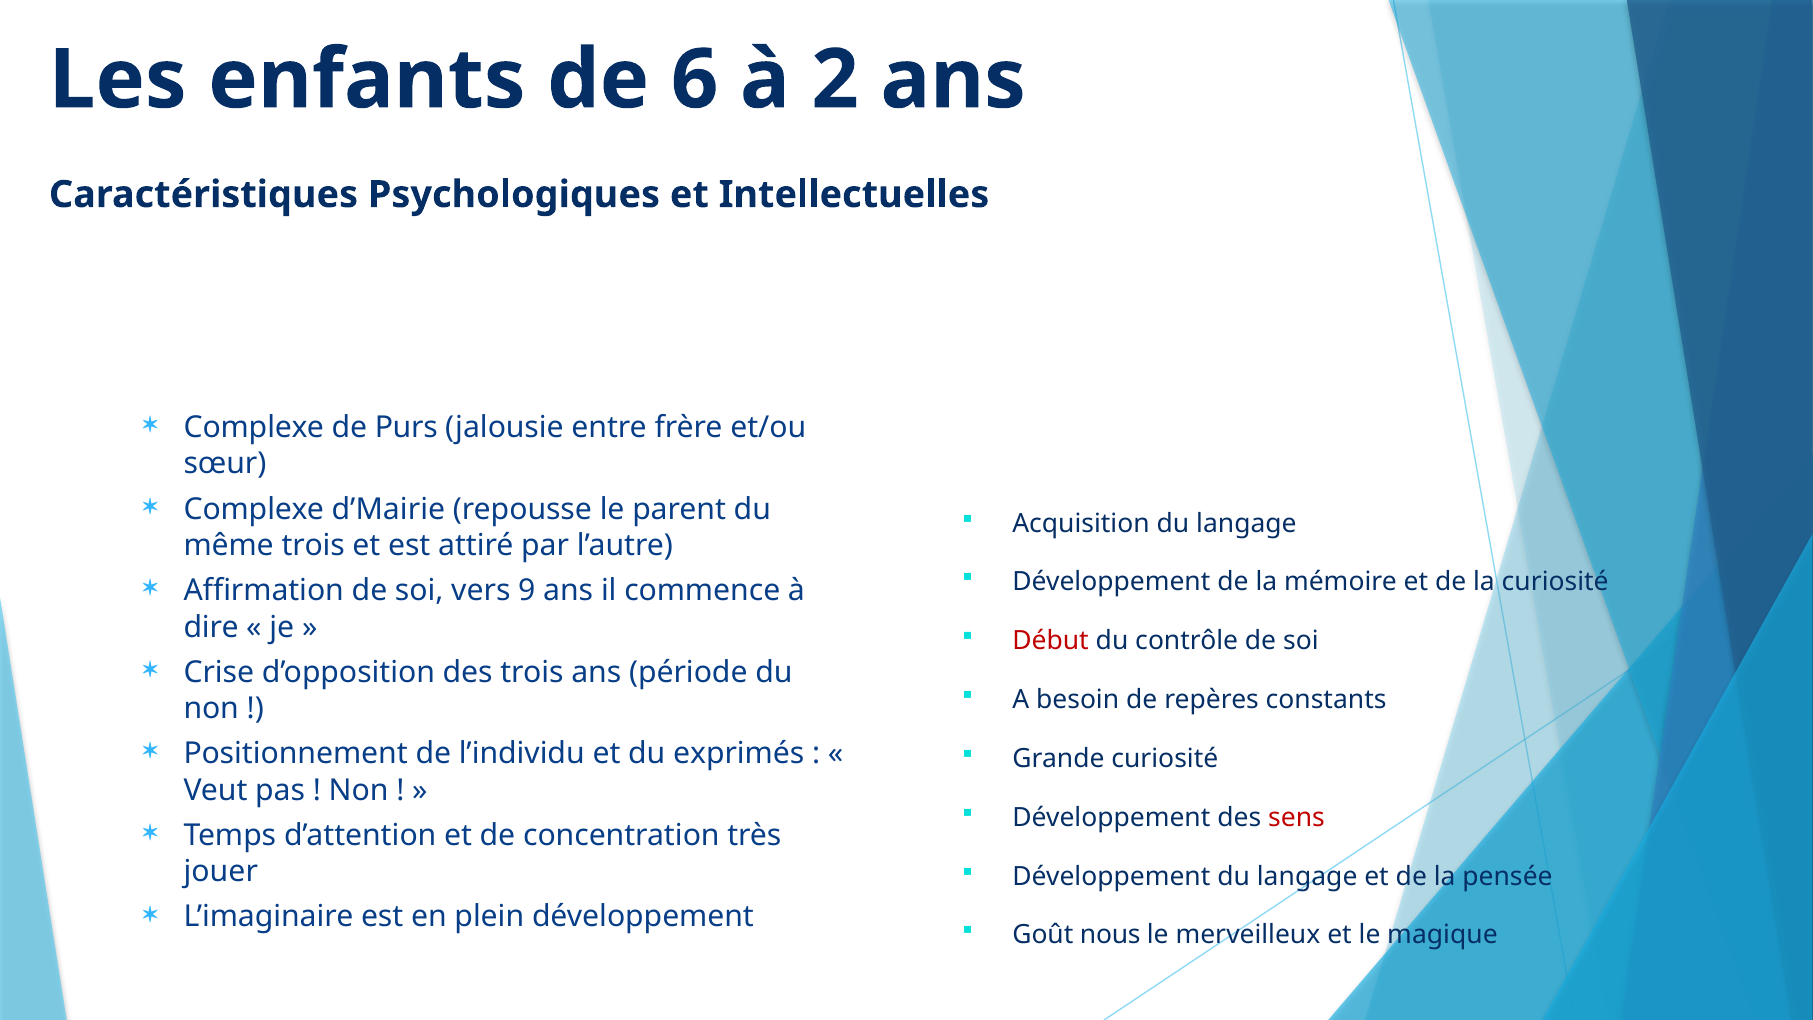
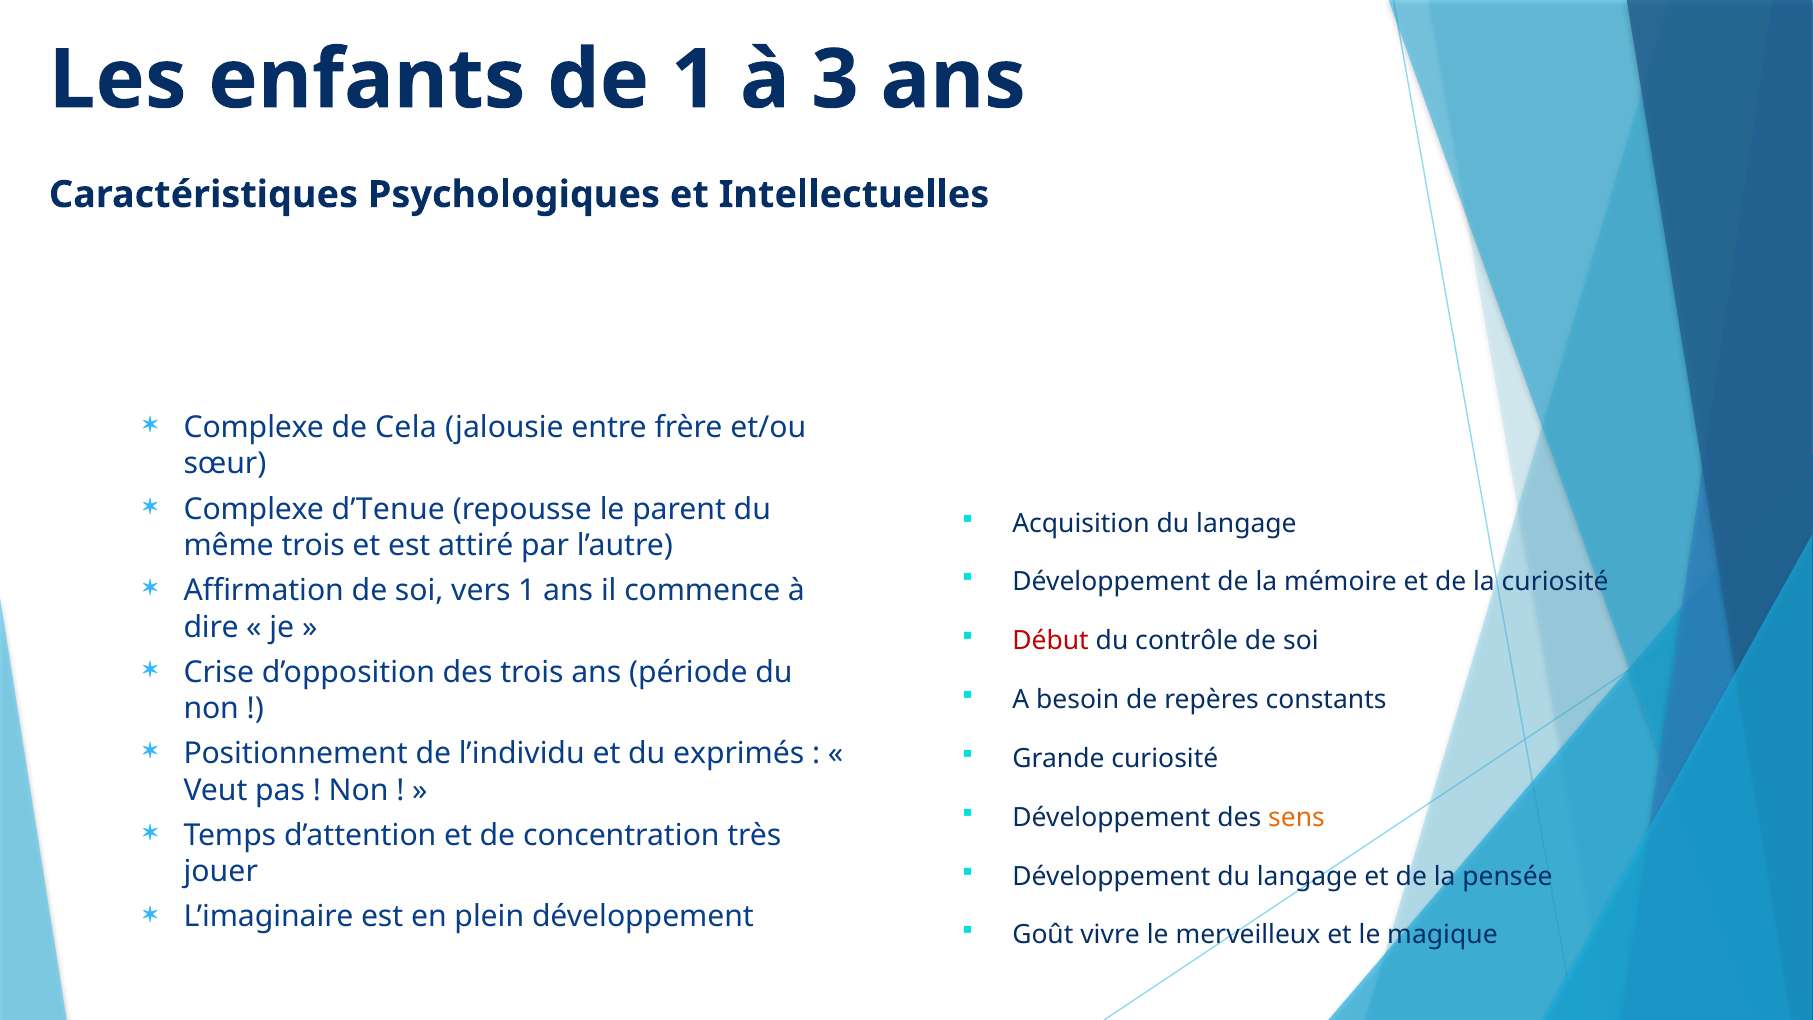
de 6: 6 -> 1 (695, 80)
2: 2 -> 3 (835, 80)
Purs: Purs -> Cela (406, 428)
d’Mairie: d’Mairie -> d’Tenue (388, 509)
vers 9: 9 -> 1 (527, 591)
sens colour: red -> orange (1297, 817)
nous: nous -> vivre (1110, 935)
